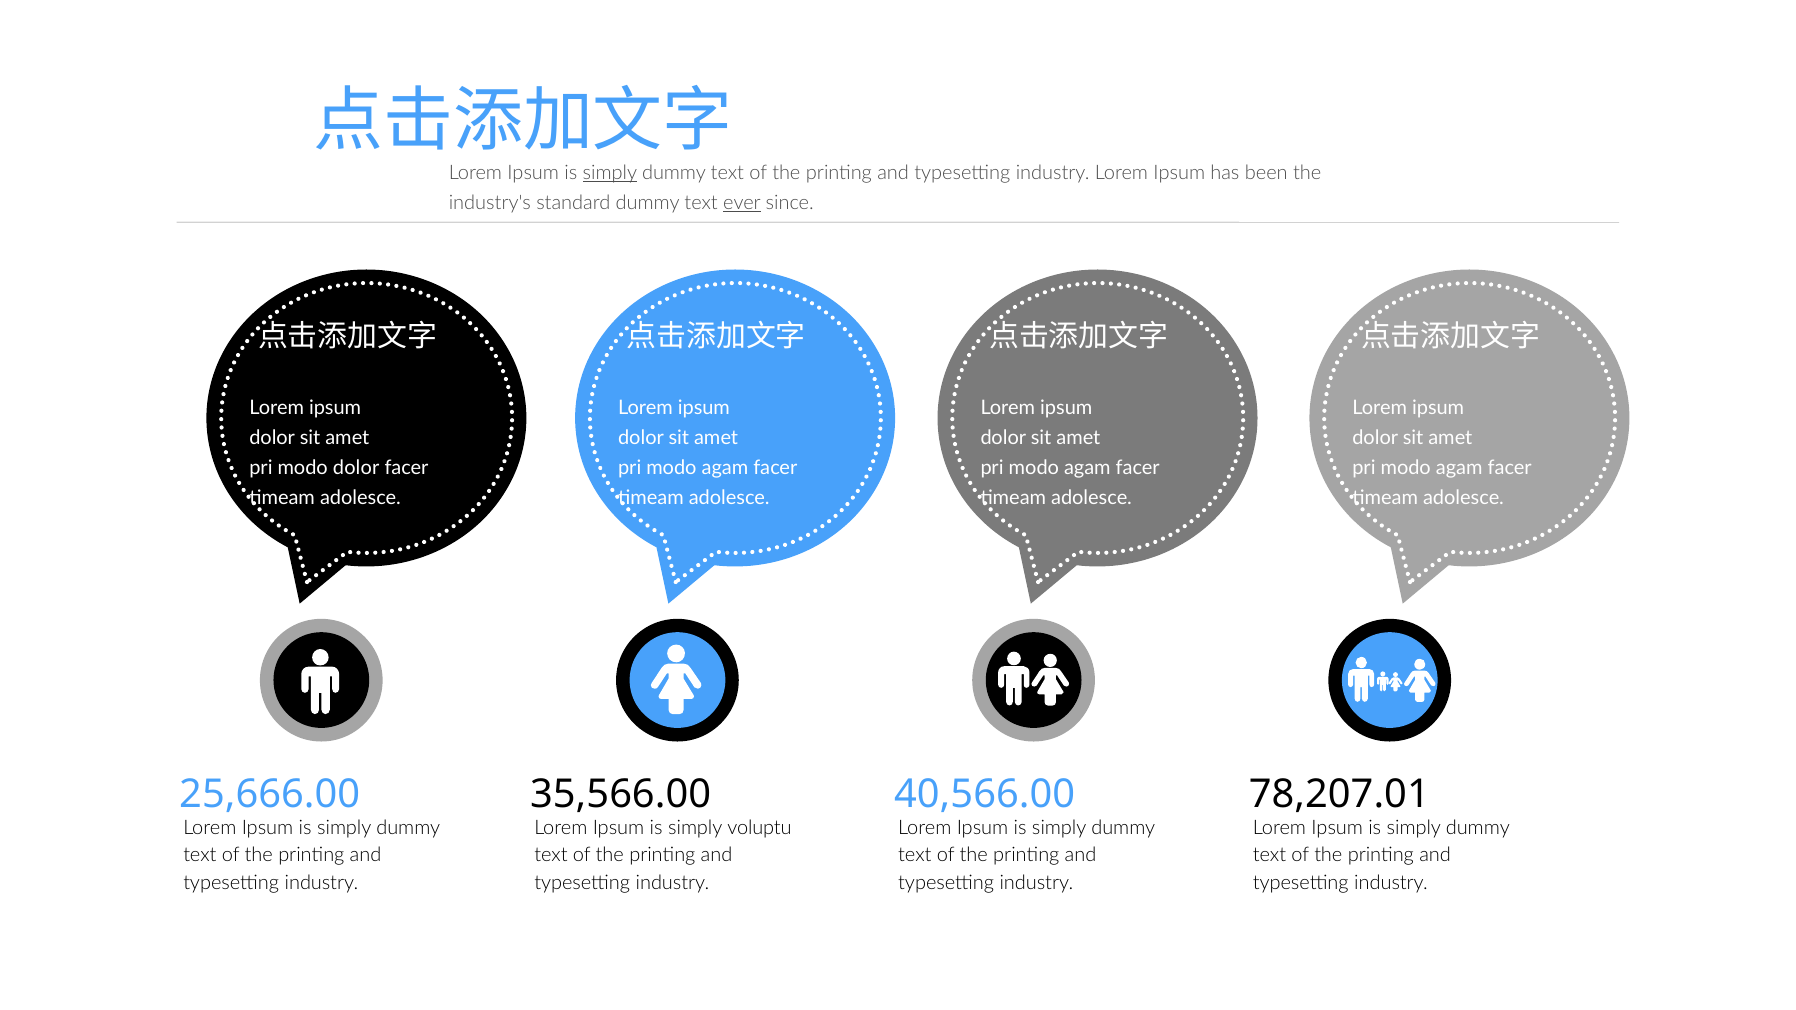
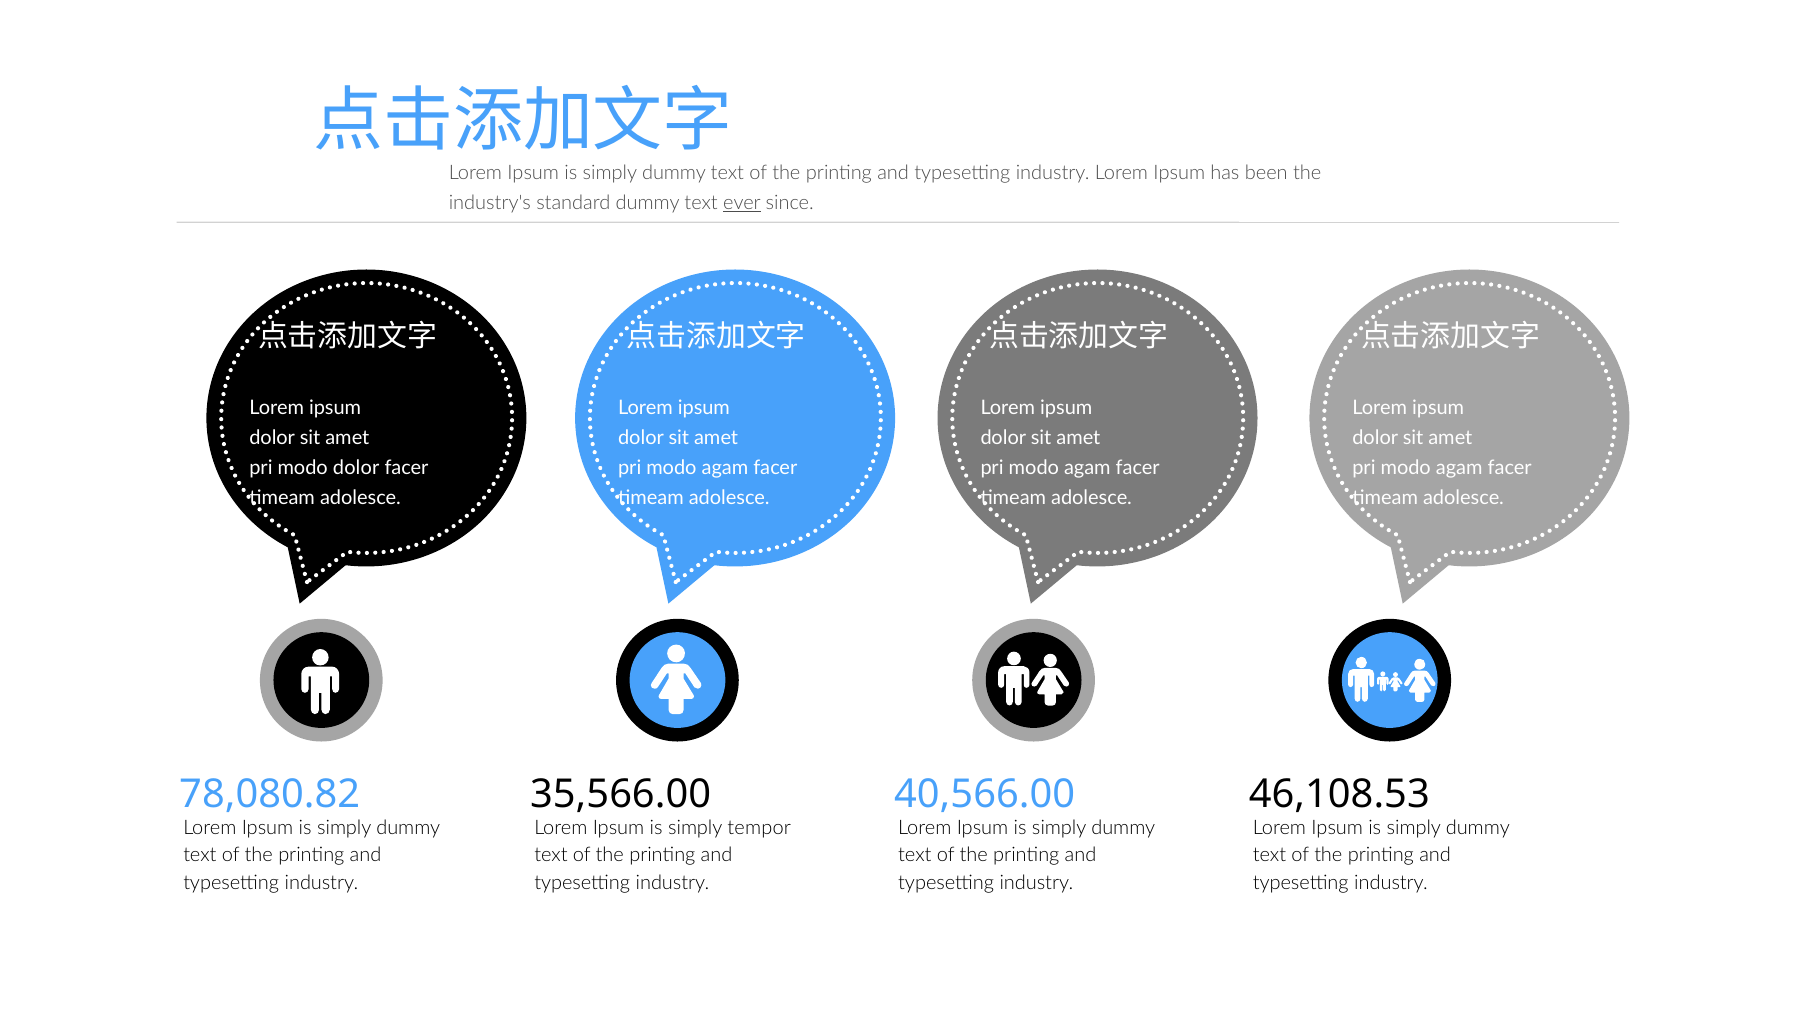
simply underline: present -> none (610, 173)
25,666.00: 25,666.00 -> 78,080.82 (270, 795)
78,207.01: 78,207.01 -> 46,108.53 (1339, 795)
voluptu: voluptu -> tempor (759, 828)
